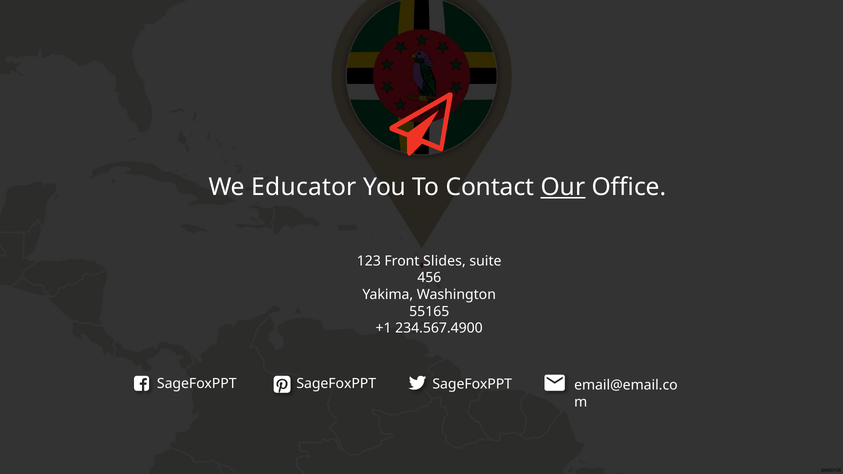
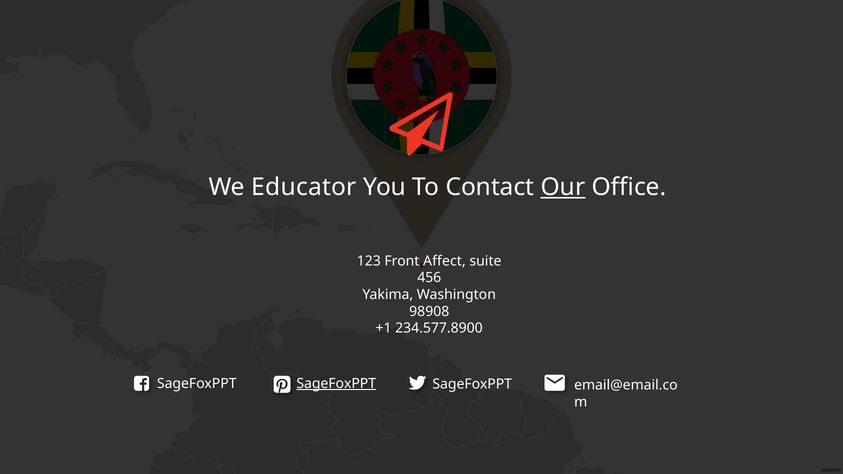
Slides: Slides -> Affect (444, 261)
55165: 55165 -> 98908 (429, 312)
234.567.4900: 234.567.4900 -> 234.577.8900 (439, 328)
SageFoxPPT underline: none -> present (336, 384)
